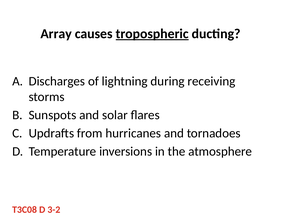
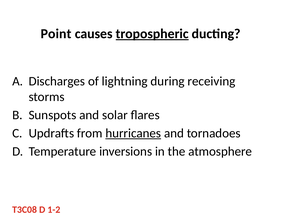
Array: Array -> Point (56, 34)
hurricanes underline: none -> present (133, 133)
3-2: 3-2 -> 1-2 (54, 210)
